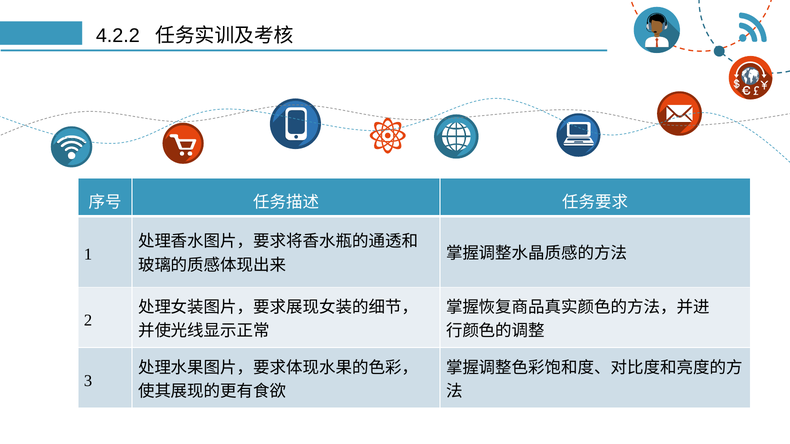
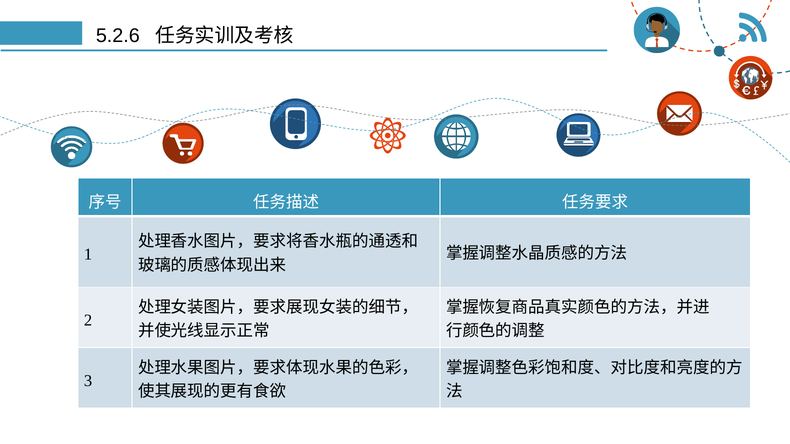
4.2.2: 4.2.2 -> 5.2.6 (118, 36)
